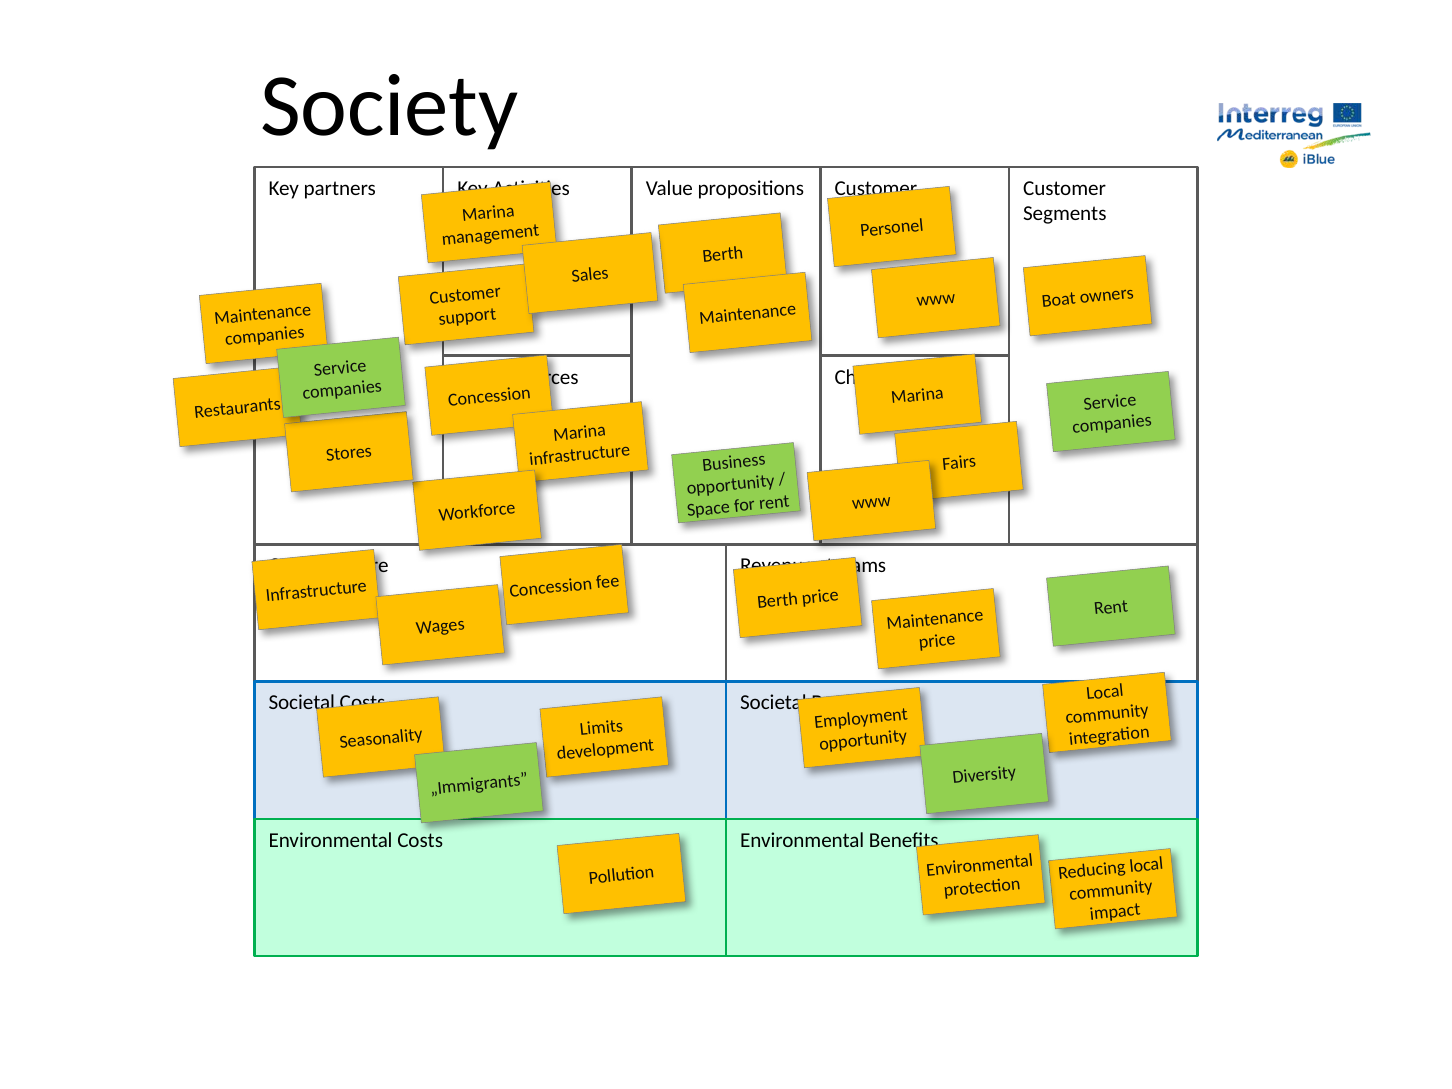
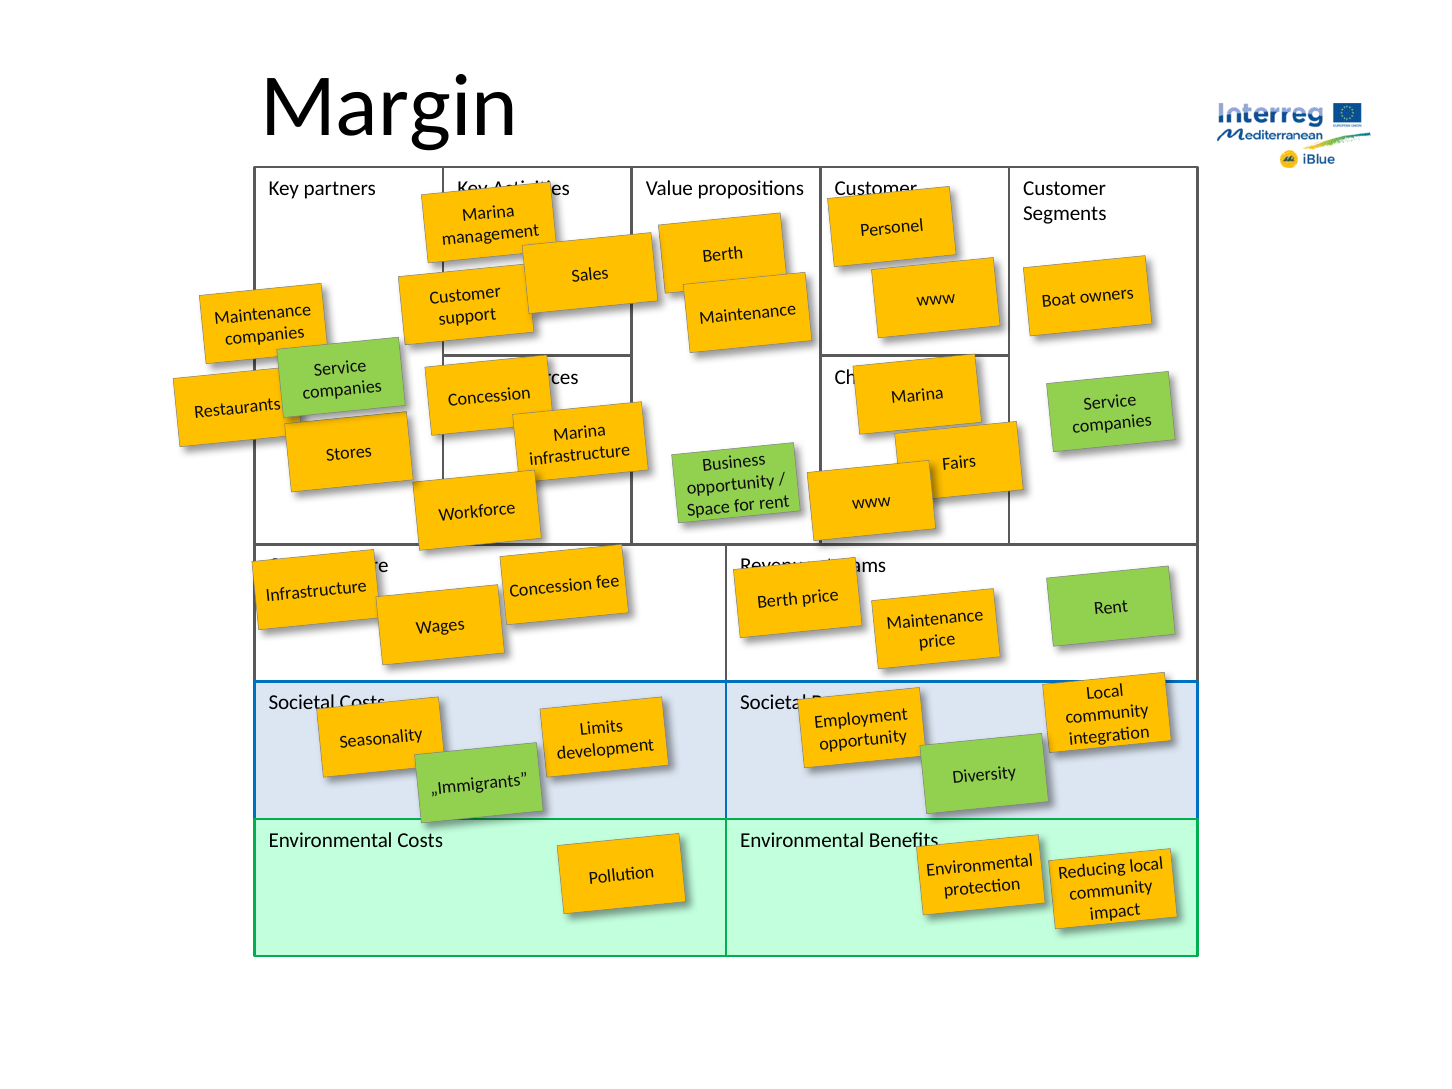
Society: Society -> Margin (389, 106)
